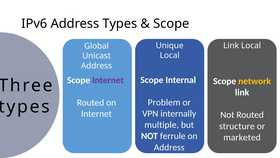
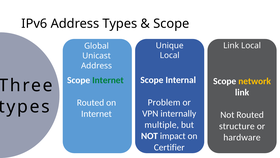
Internet colour: purple -> green (108, 80)
ferrule: ferrule -> impact (173, 136)
marketed: marketed -> hardware (242, 137)
Address: Address -> Certifier (169, 147)
